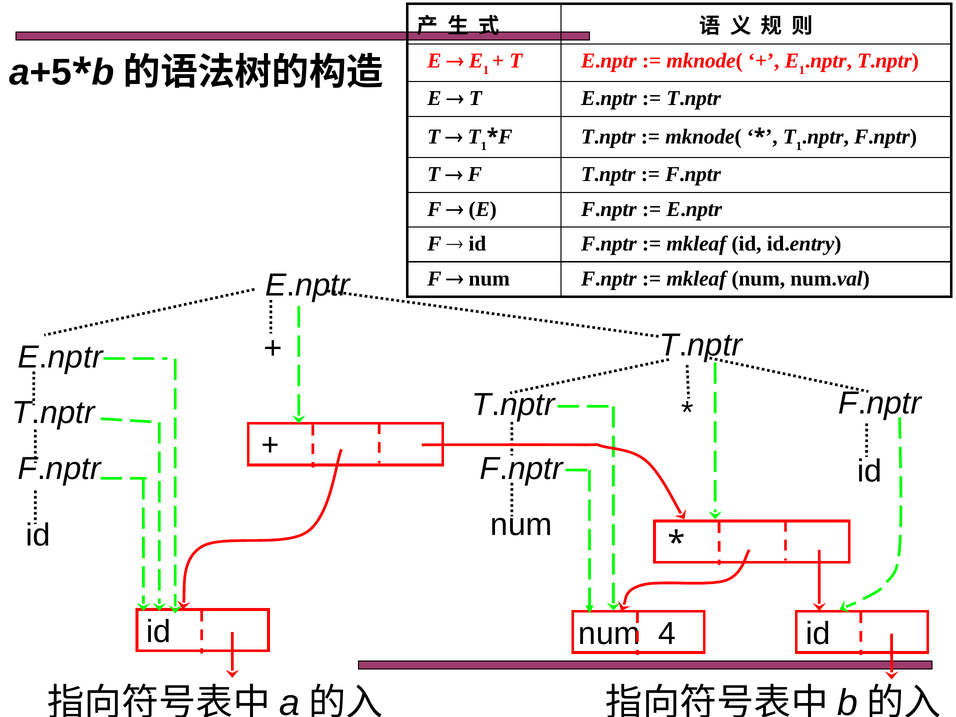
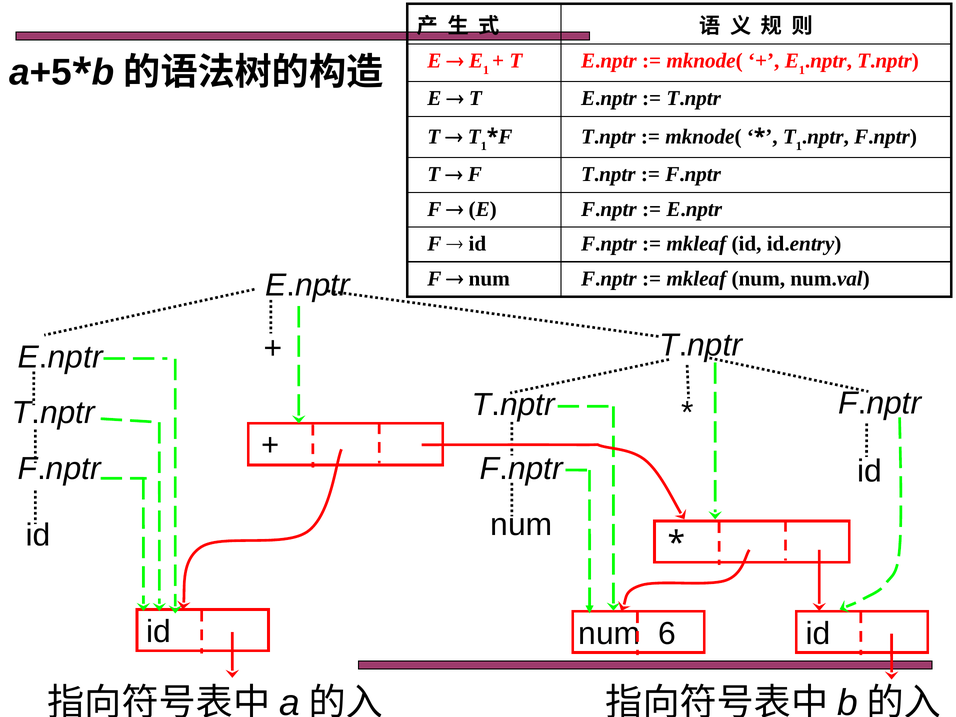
4: 4 -> 6 (667, 634)
